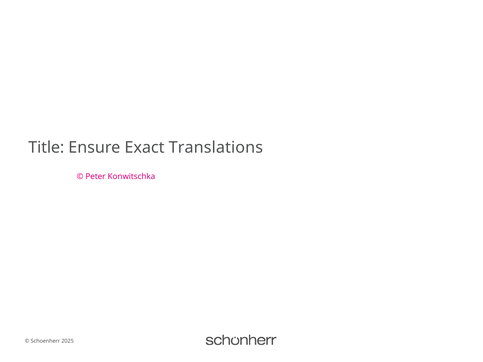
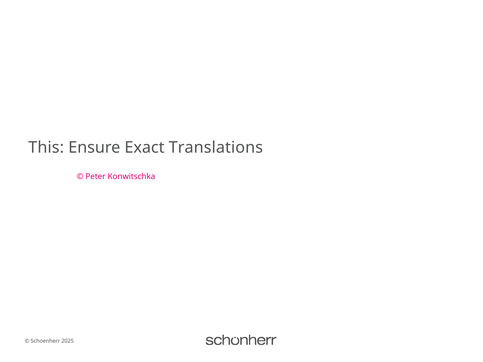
Title: Title -> This (46, 148)
